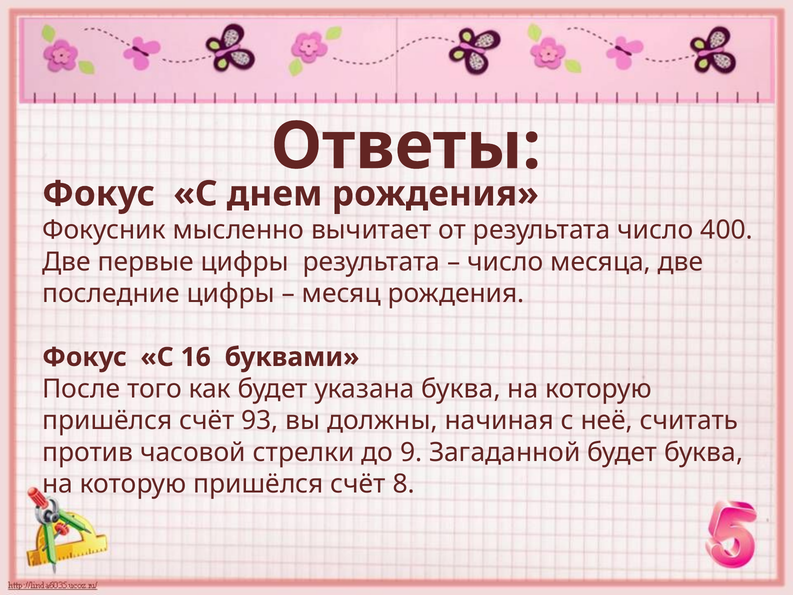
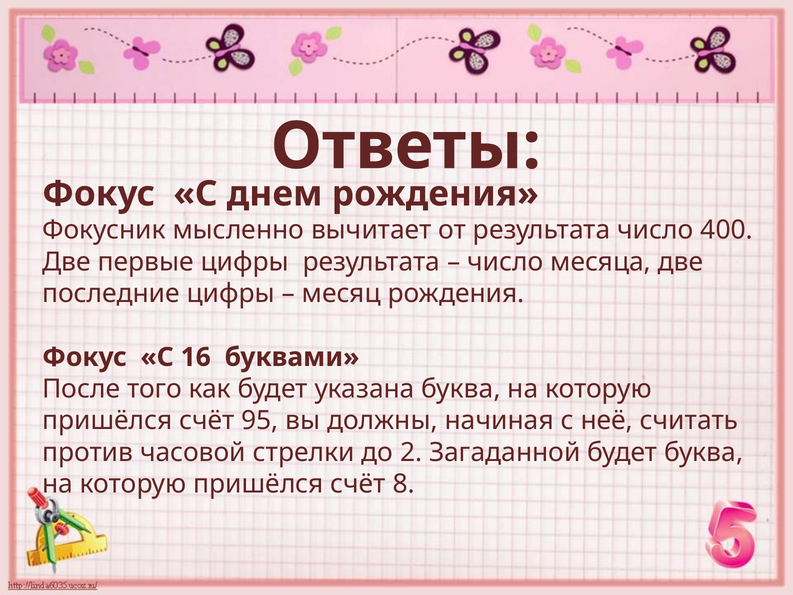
93: 93 -> 95 (260, 420)
9: 9 -> 2 (411, 452)
